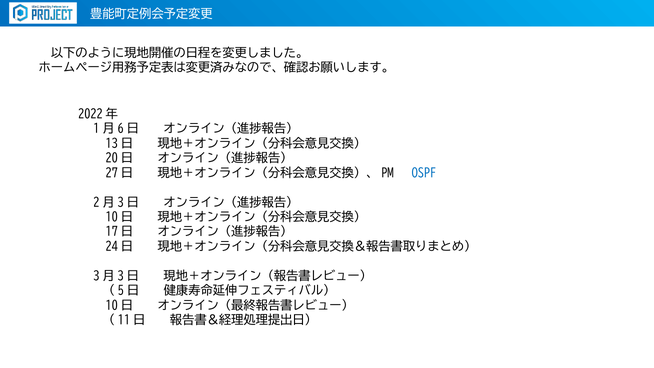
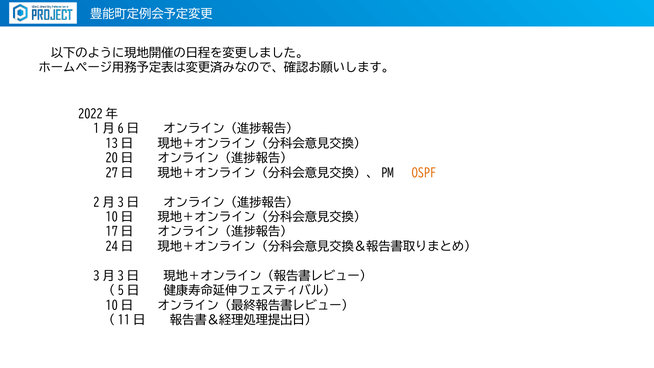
OSPF colour: blue -> orange (424, 173)
